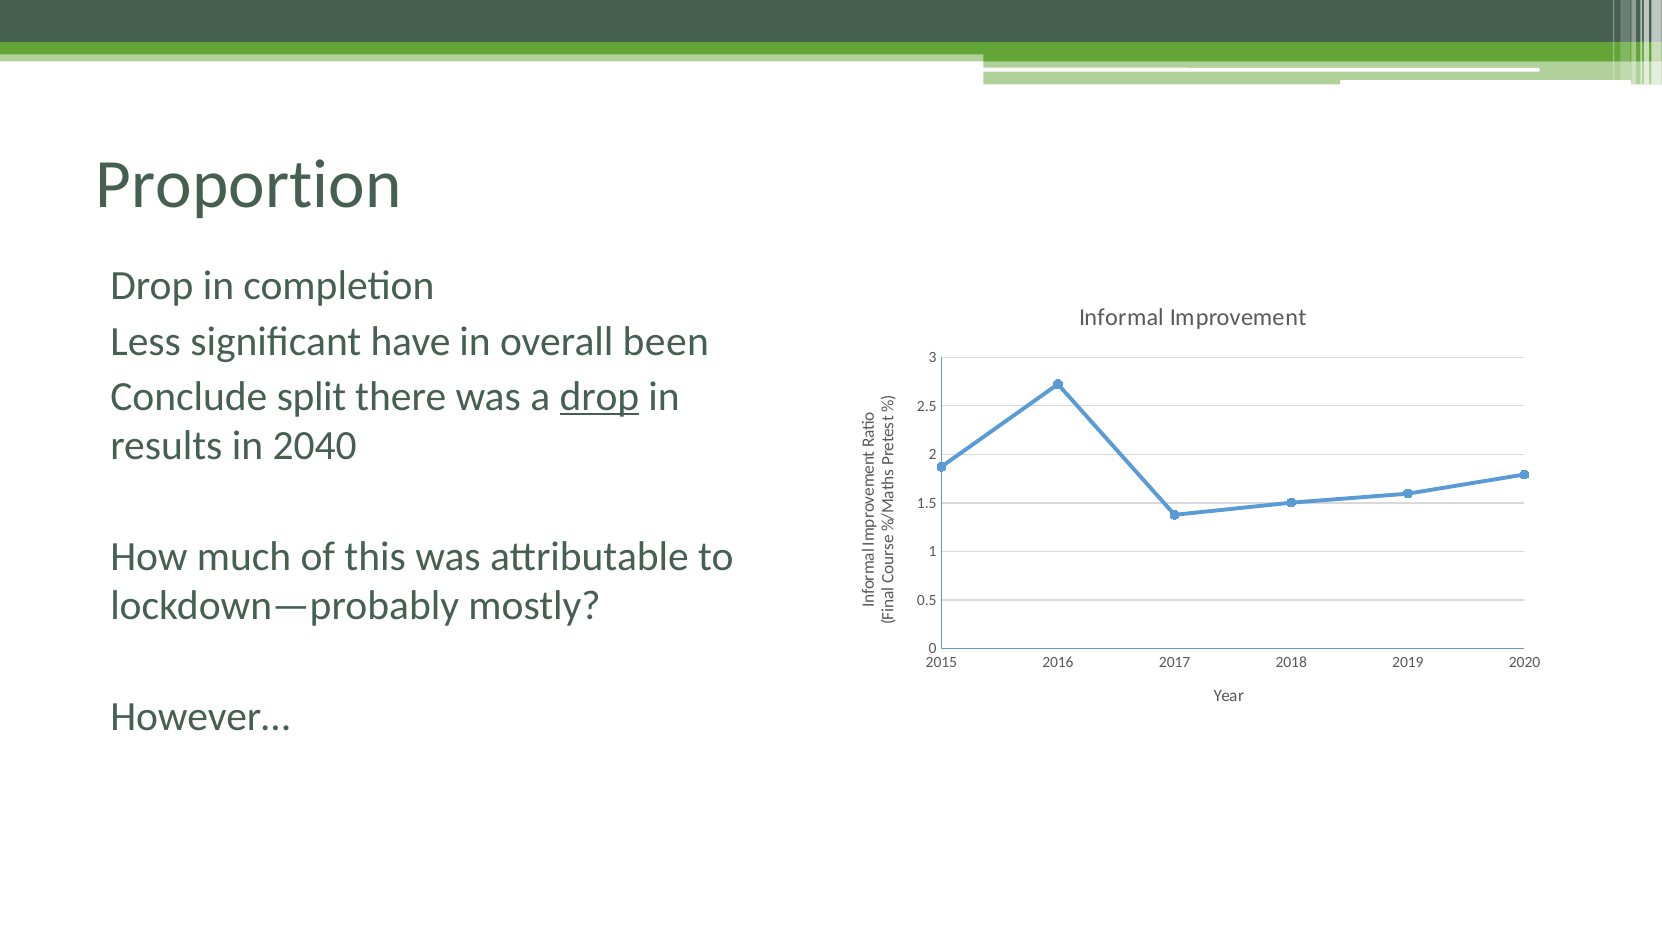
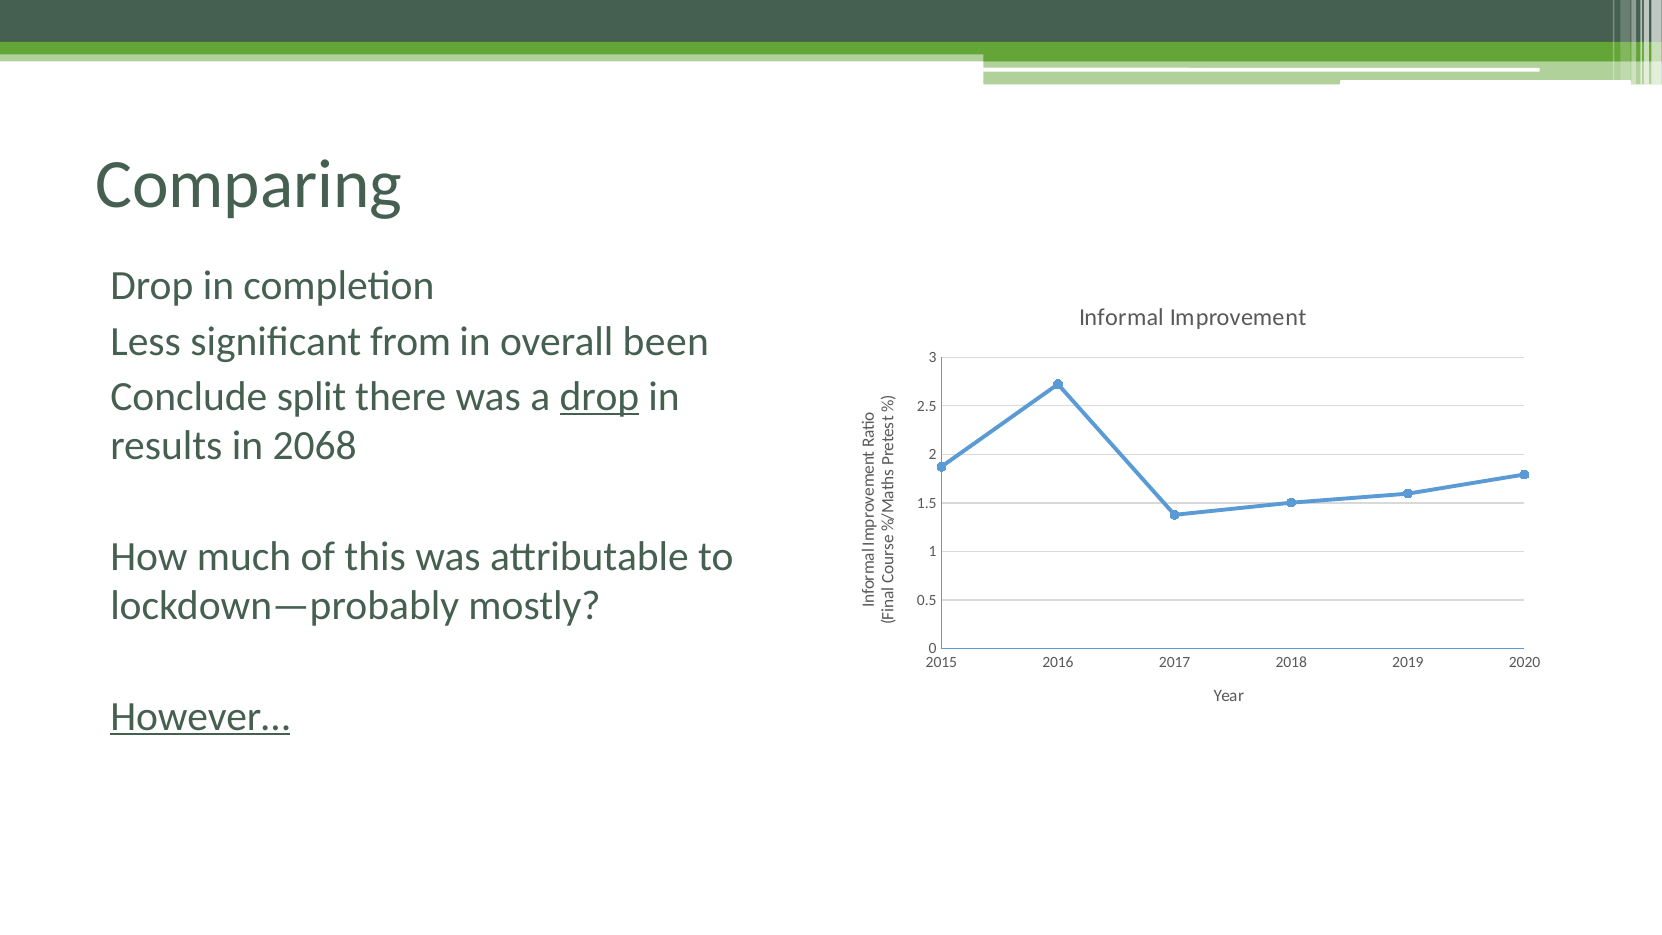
Proportion: Proportion -> Comparing (249, 184)
have: have -> from (411, 341)
2040: 2040 -> 2068 (315, 446)
However… underline: none -> present (200, 716)
